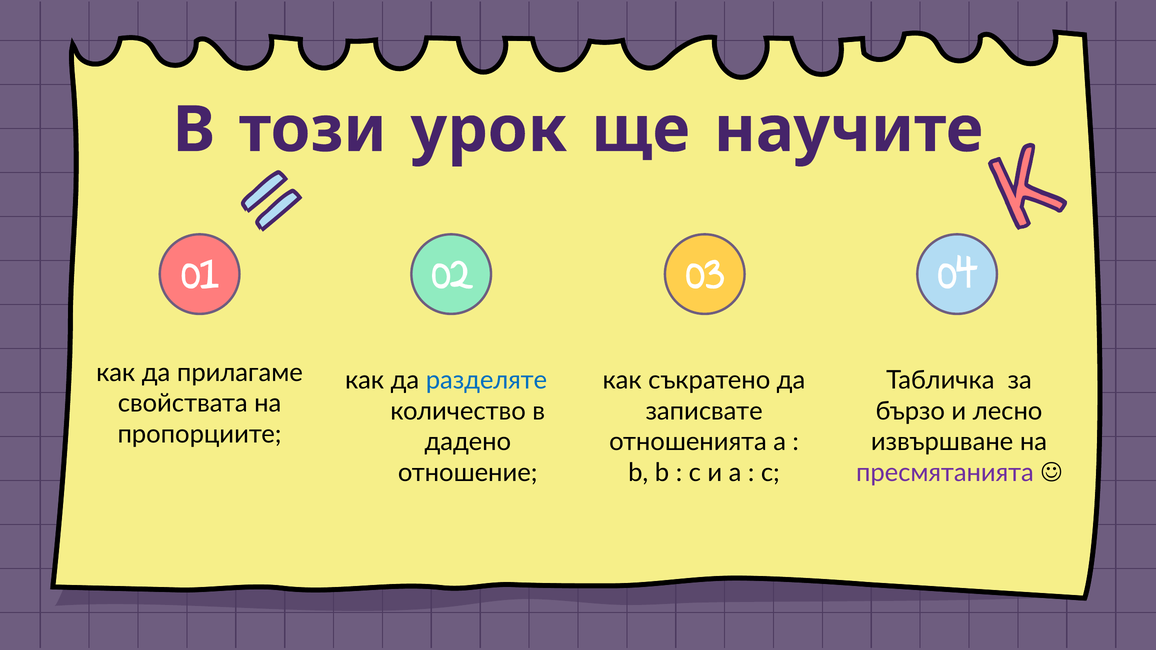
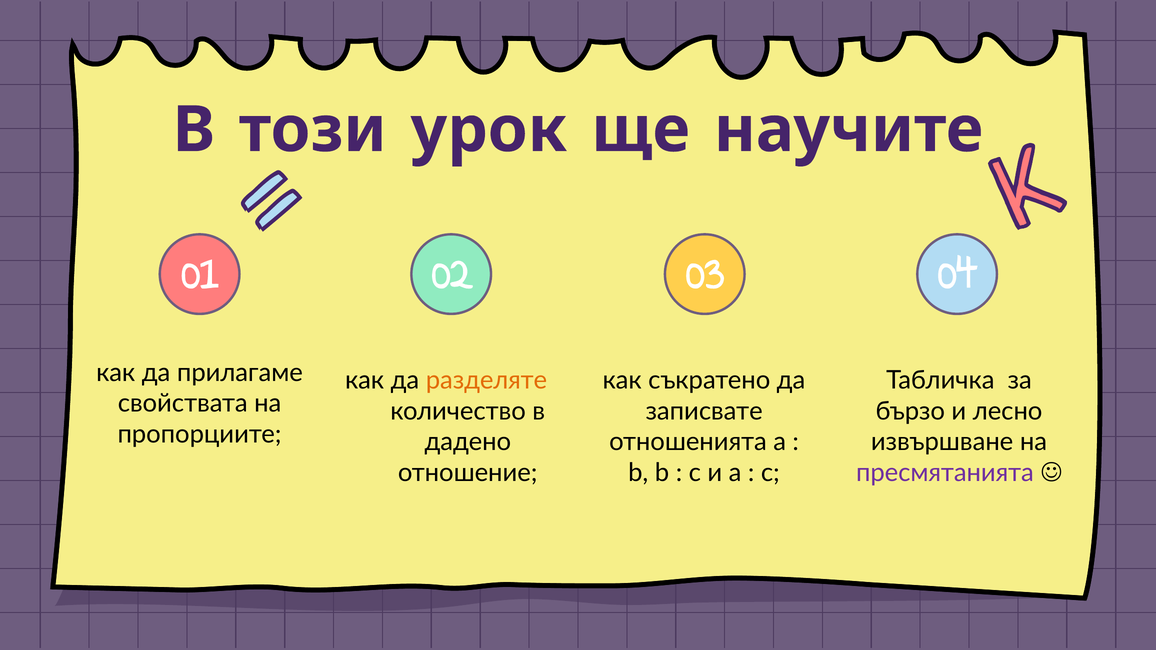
разделяте colour: blue -> orange (487, 381)
